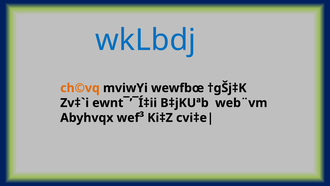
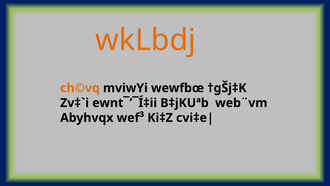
wkLbdj colour: blue -> orange (146, 40)
